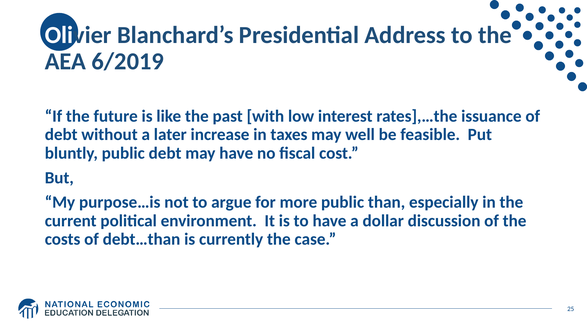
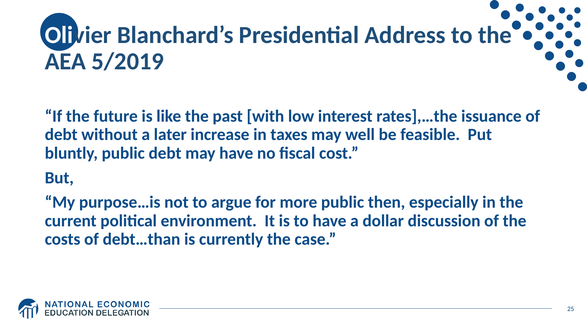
6/2019: 6/2019 -> 5/2019 (128, 62)
than: than -> then (387, 202)
